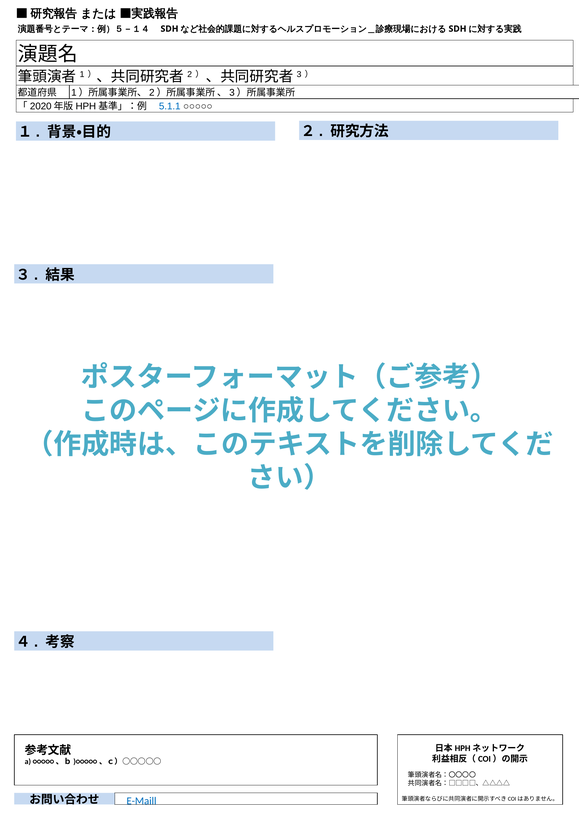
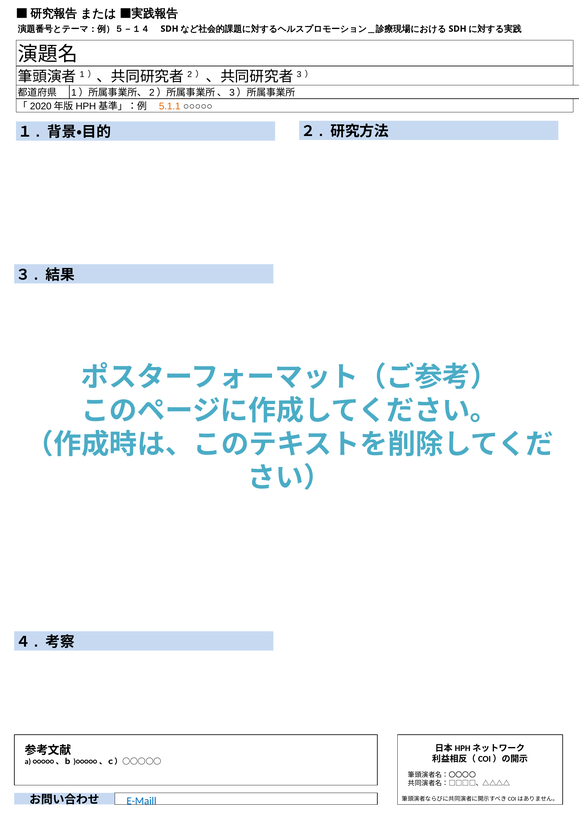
5.1.1 colour: blue -> orange (170, 106)
